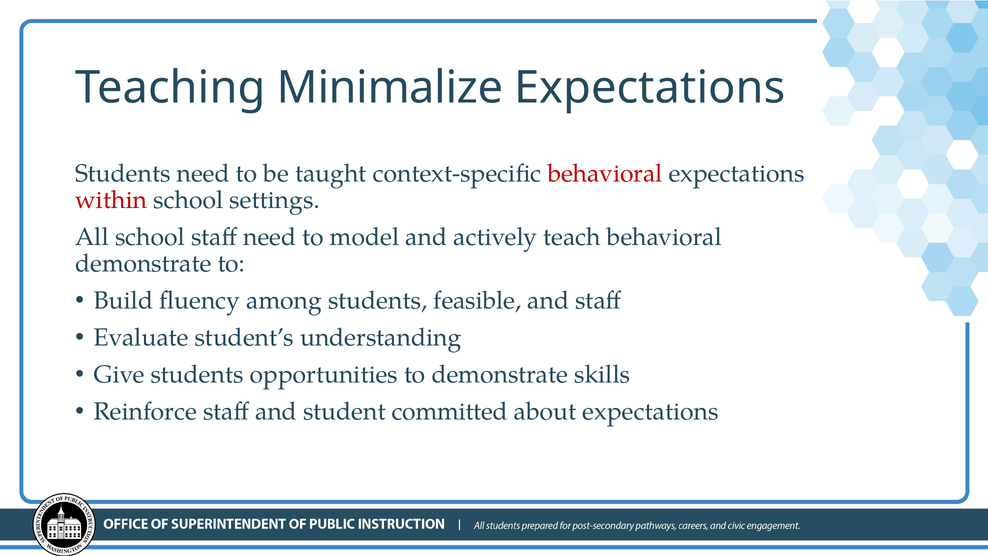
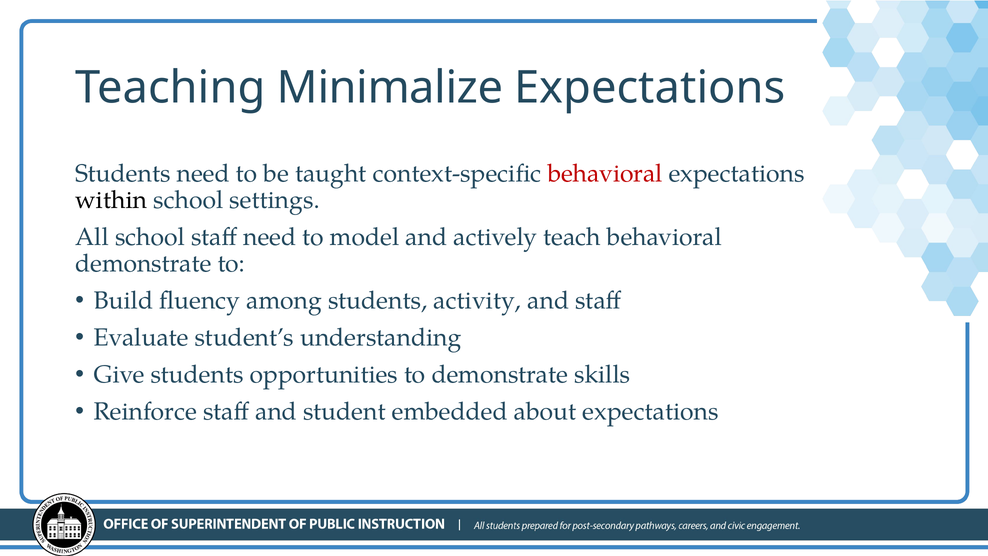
within colour: red -> black (111, 200)
feasible: feasible -> activity (477, 301)
committed: committed -> embedded (450, 411)
